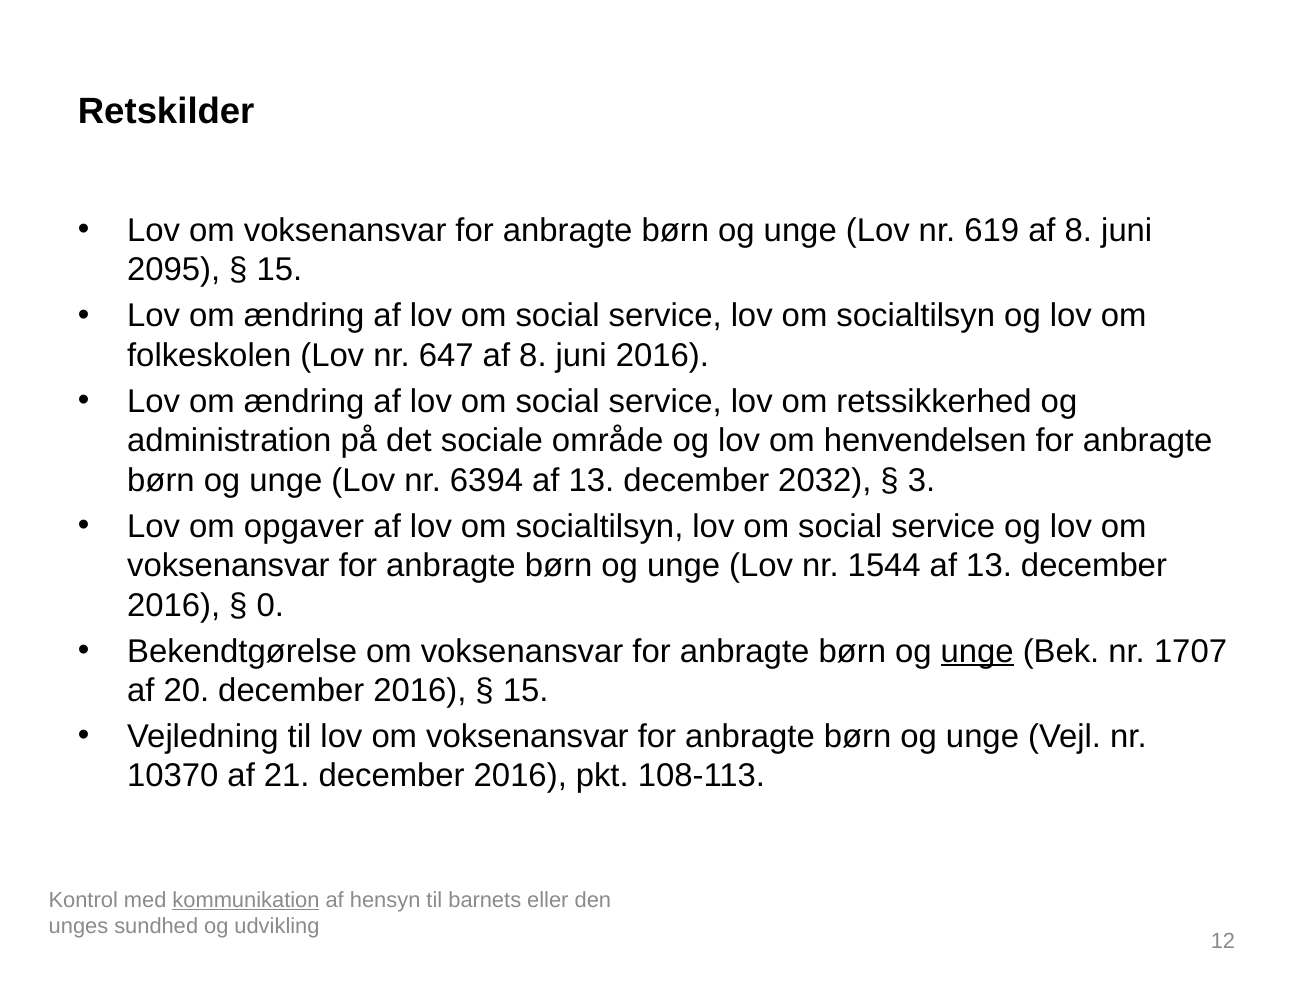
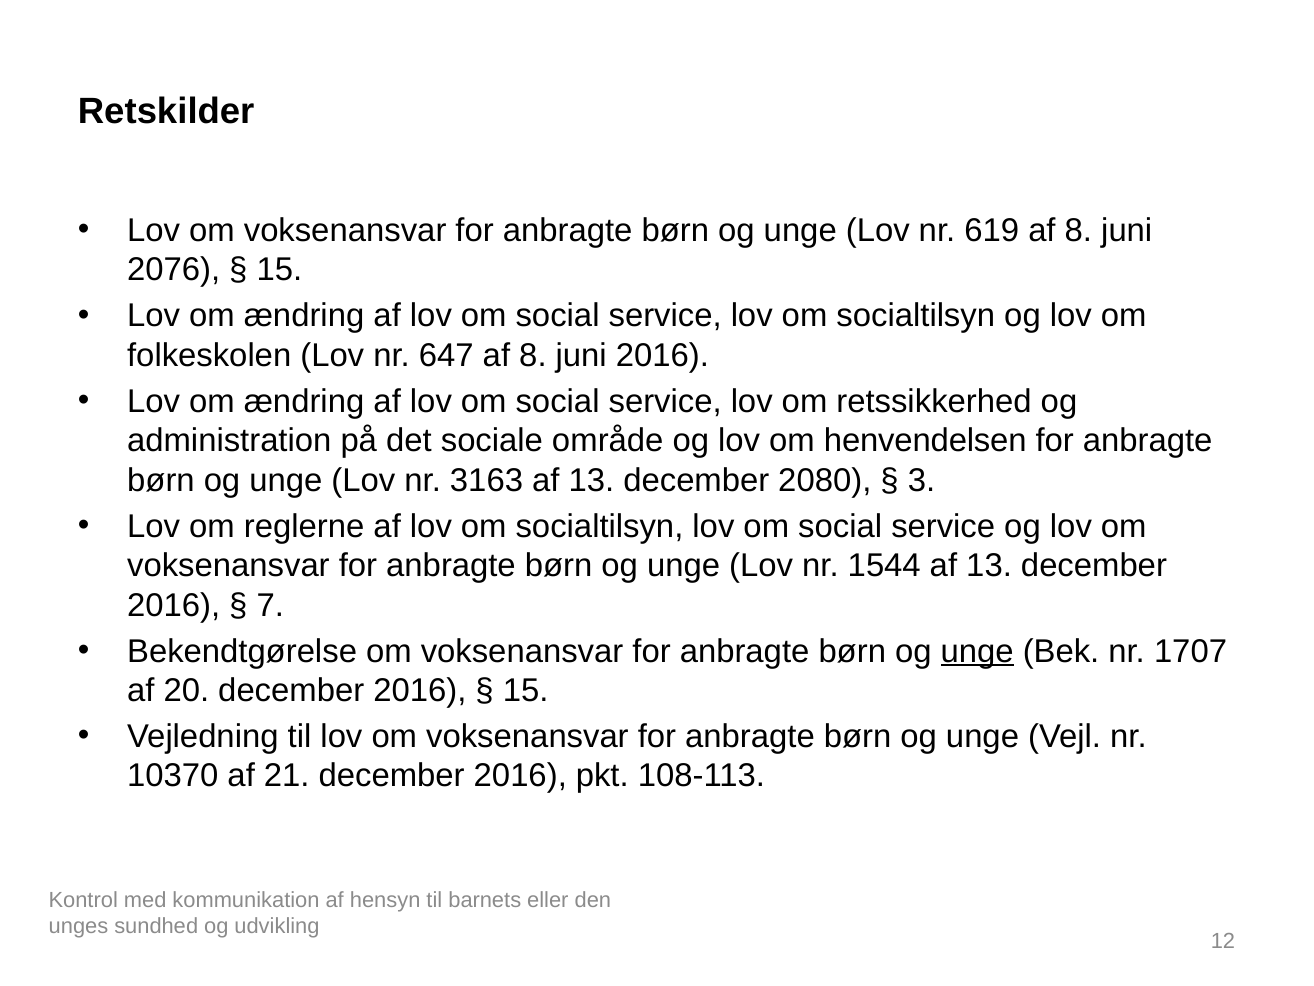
2095: 2095 -> 2076 (174, 270)
6394: 6394 -> 3163 (486, 480)
2032: 2032 -> 2080 (825, 480)
opgaver: opgaver -> reglerne (304, 526)
0: 0 -> 7 (270, 605)
kommunikation underline: present -> none (246, 900)
